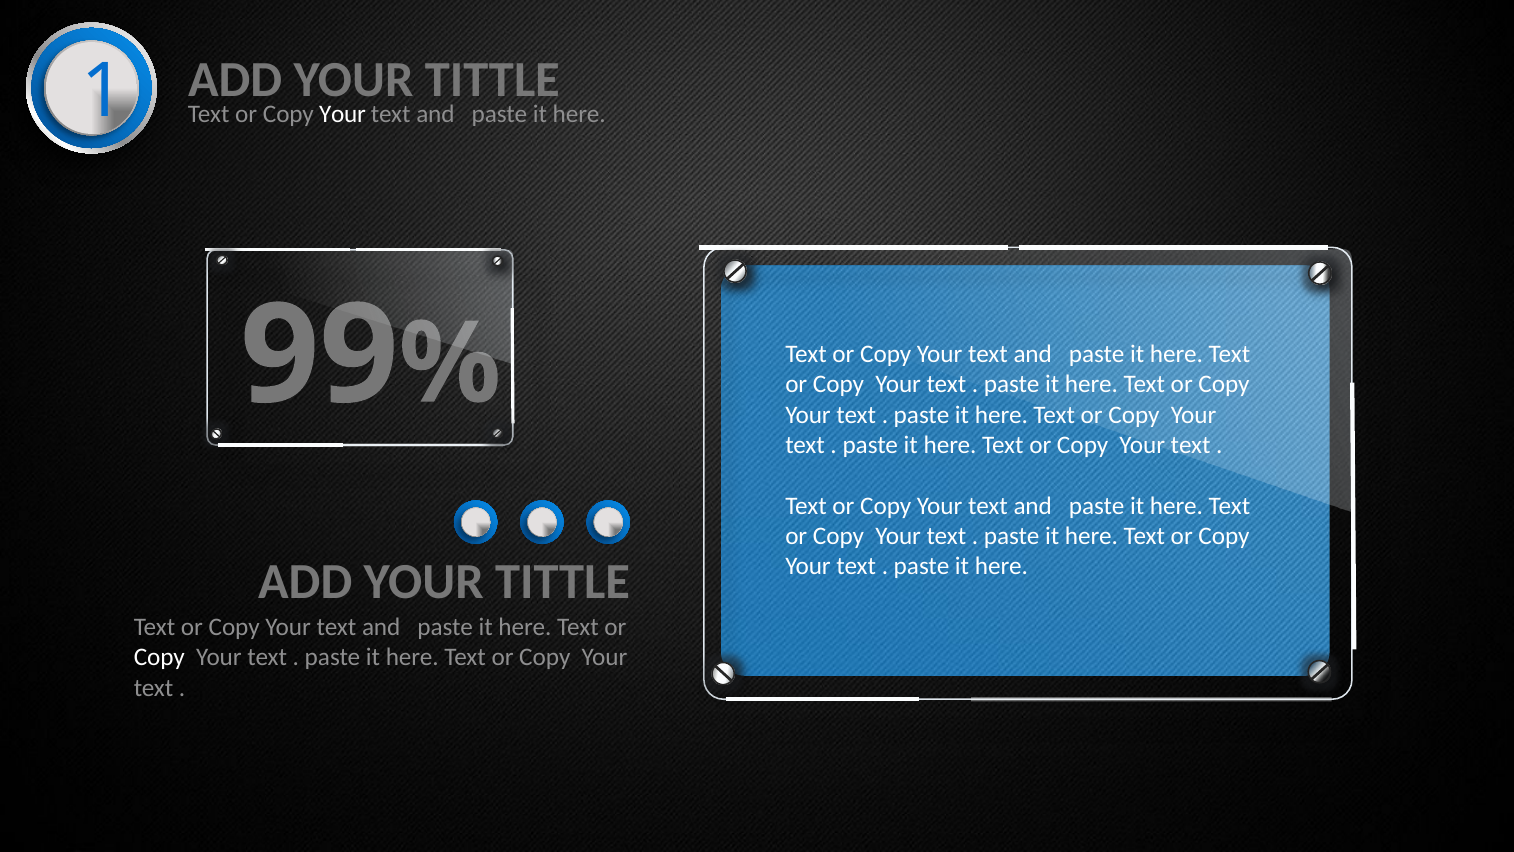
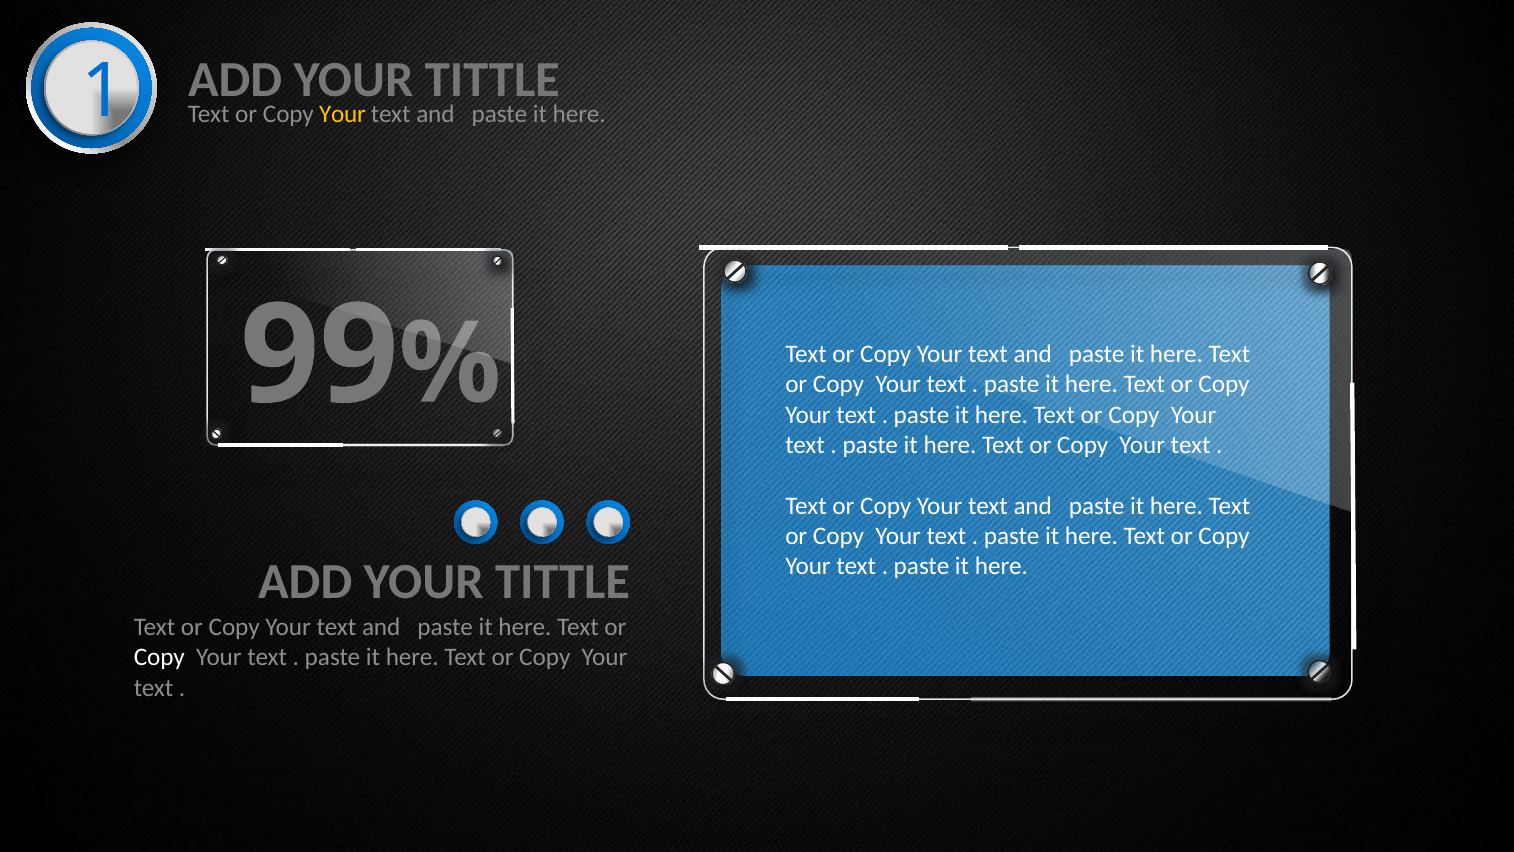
Your colour: white -> yellow (342, 114)
